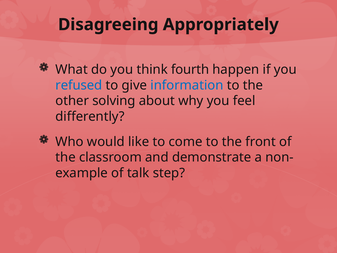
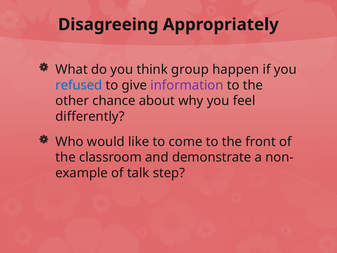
fourth: fourth -> group (190, 69)
information colour: blue -> purple (187, 85)
solving: solving -> chance (114, 101)
